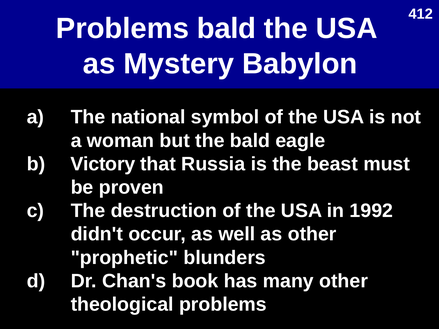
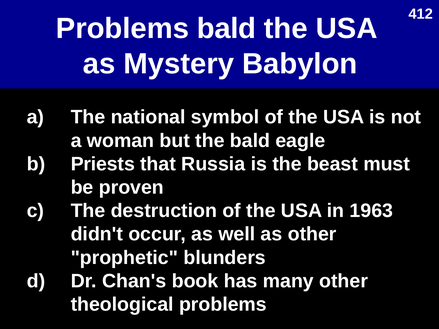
Victory: Victory -> Priests (103, 164)
1992: 1992 -> 1963 (371, 211)
